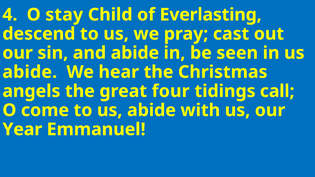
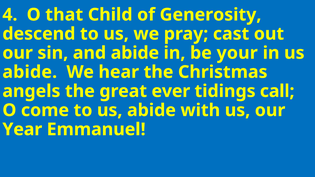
stay: stay -> that (64, 15)
Everlasting: Everlasting -> Generosity (211, 15)
seen: seen -> your (237, 53)
four: four -> ever (171, 91)
